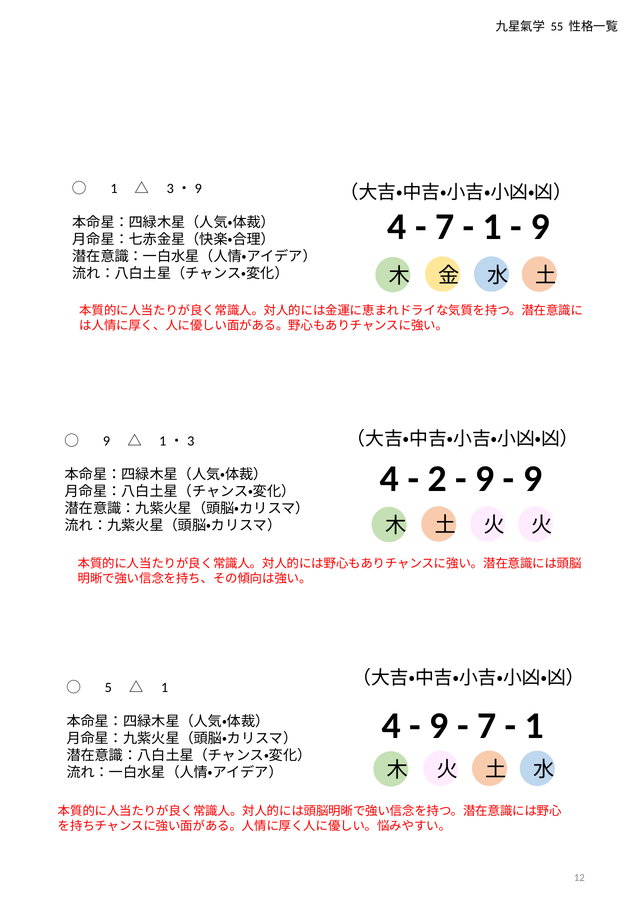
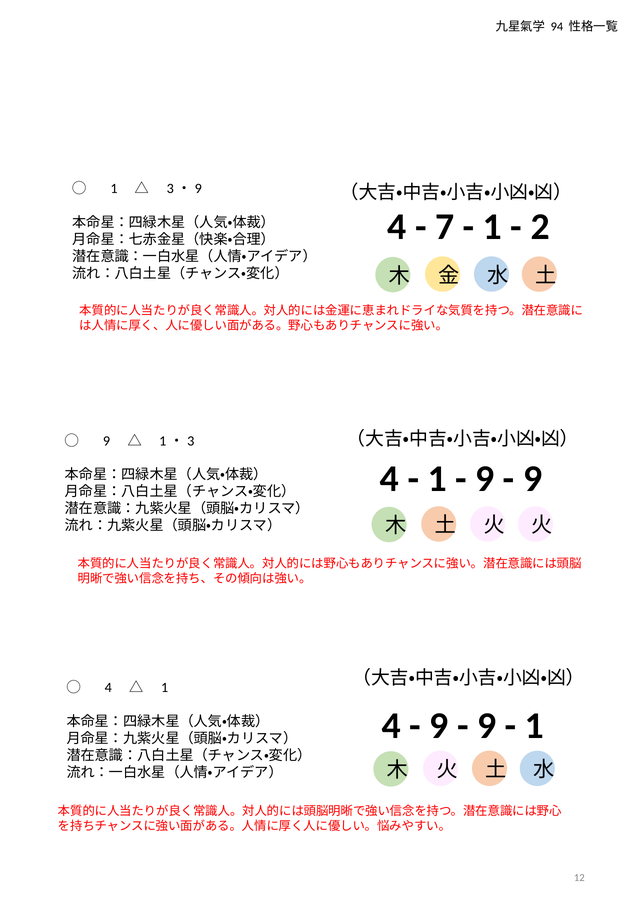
55: 55 -> 94 (557, 27)
9: 9 -> 2 (540, 227)
2: 2 -> 1 (437, 479)
5: 5 -> 4 (108, 688)
7: 7 -> 9 (487, 726)
